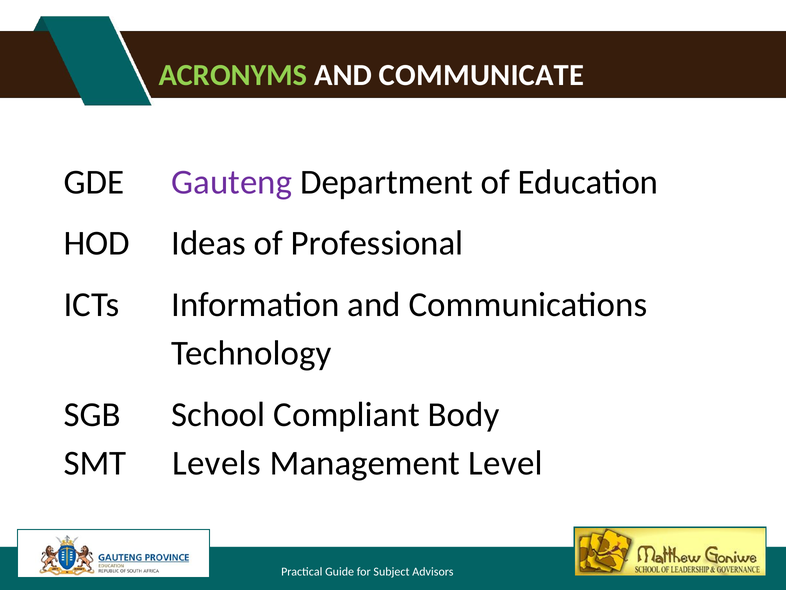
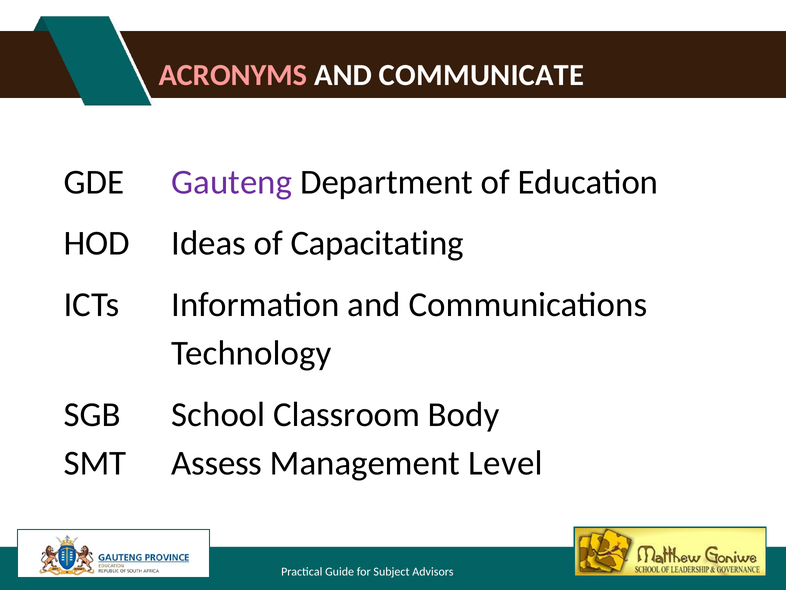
ACRONYMS colour: light green -> pink (233, 75)
Professional: Professional -> Capacitating (377, 243)
Compliant: Compliant -> Classroom (347, 414)
Levels: Levels -> Assess (217, 463)
